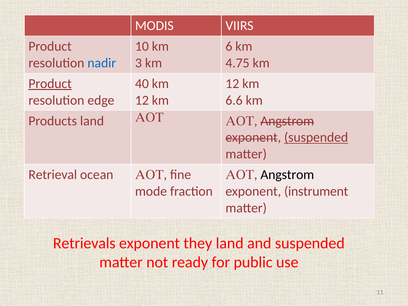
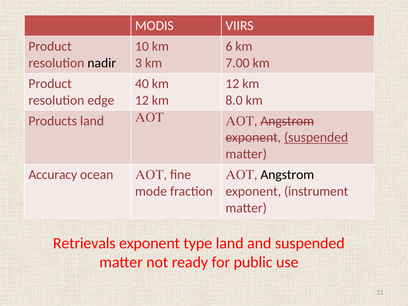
nadir colour: blue -> black (102, 63)
4.75: 4.75 -> 7.00 (238, 63)
Product underline: present -> none (50, 84)
6.6: 6.6 -> 8.0 (234, 100)
Retrieval: Retrieval -> Accuracy (53, 175)
they: they -> type (198, 243)
